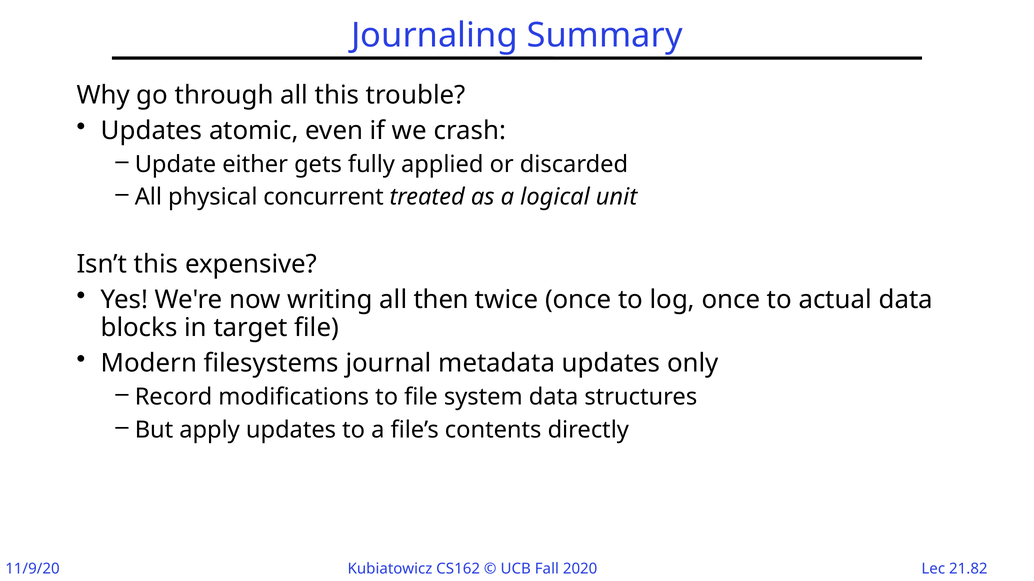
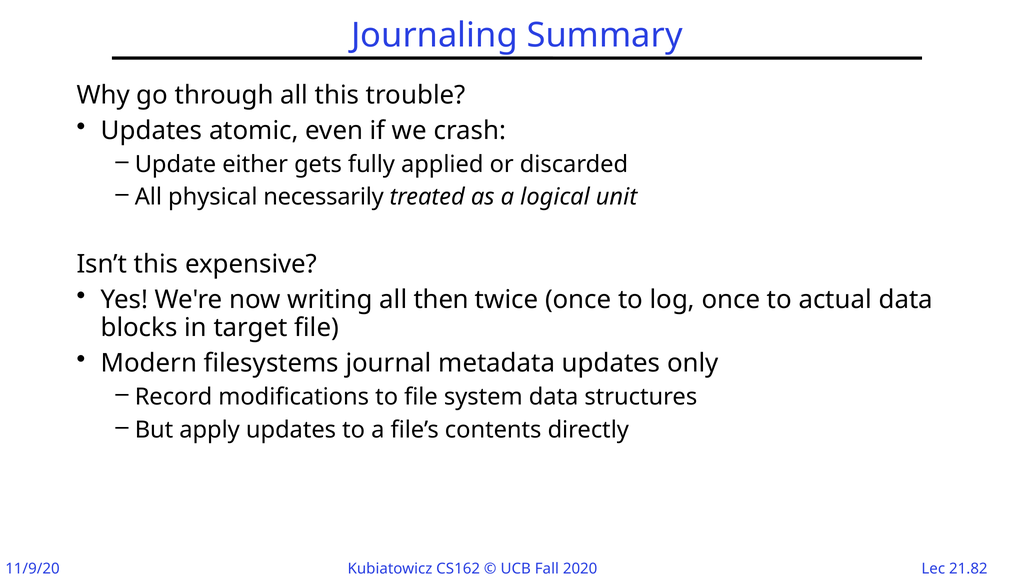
concurrent: concurrent -> necessarily (324, 197)
